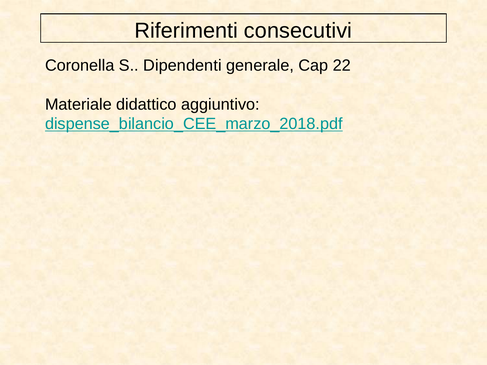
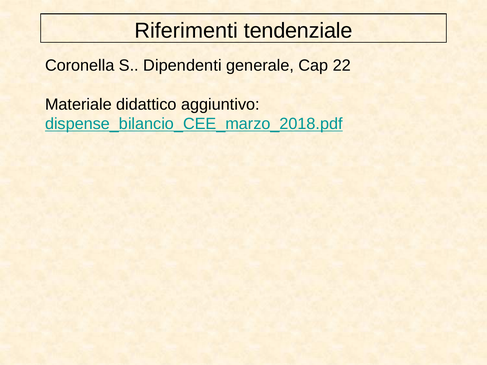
consecutivi: consecutivi -> tendenziale (298, 31)
